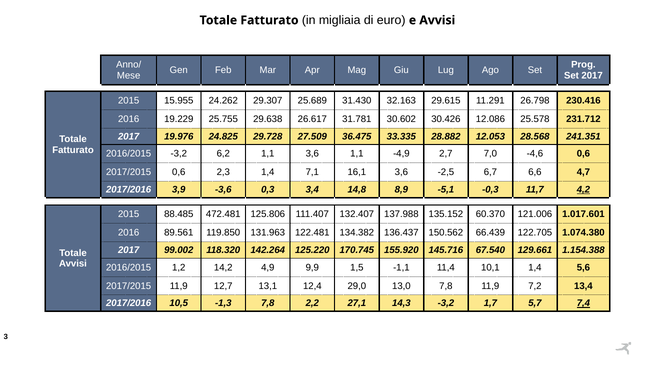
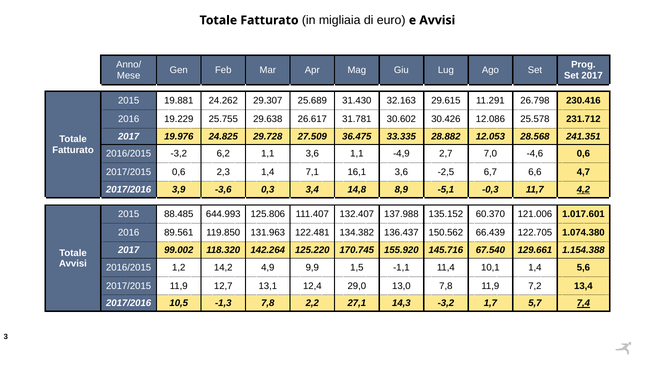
15.955: 15.955 -> 19.881 (179, 101)
472.481: 472.481 -> 644.993 (223, 215)
